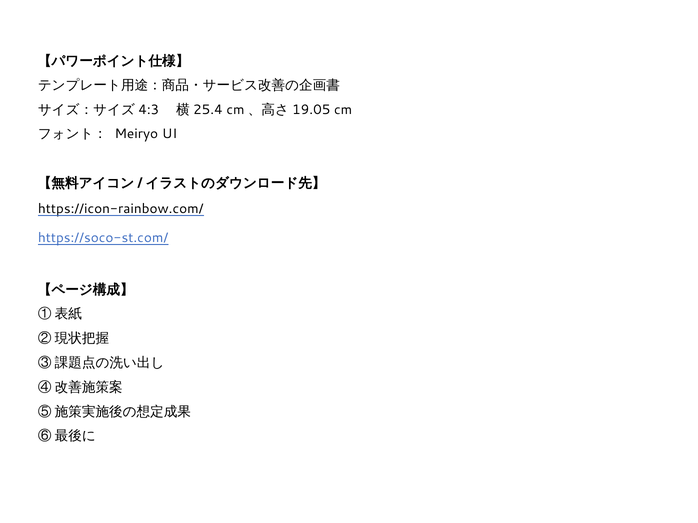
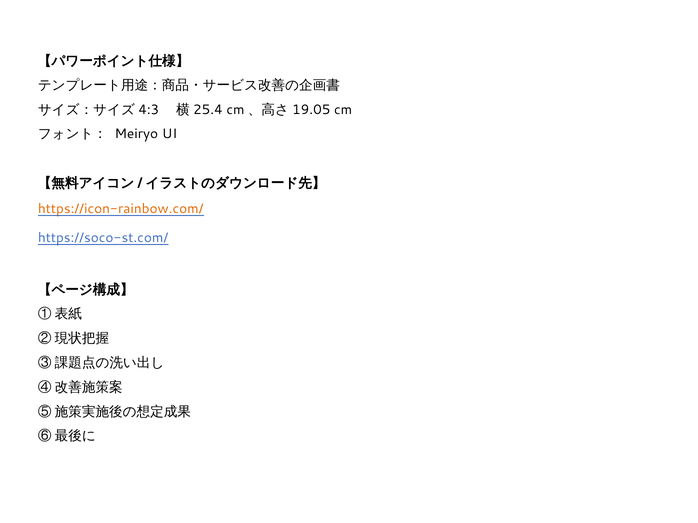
https://icon-rainbow.com/ colour: black -> orange (121, 209)
